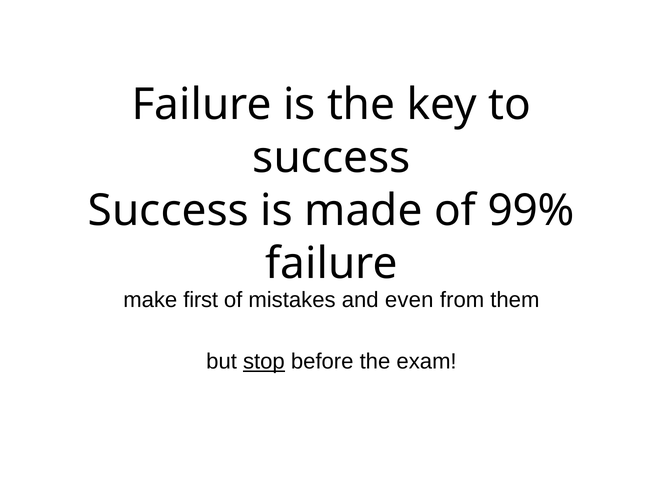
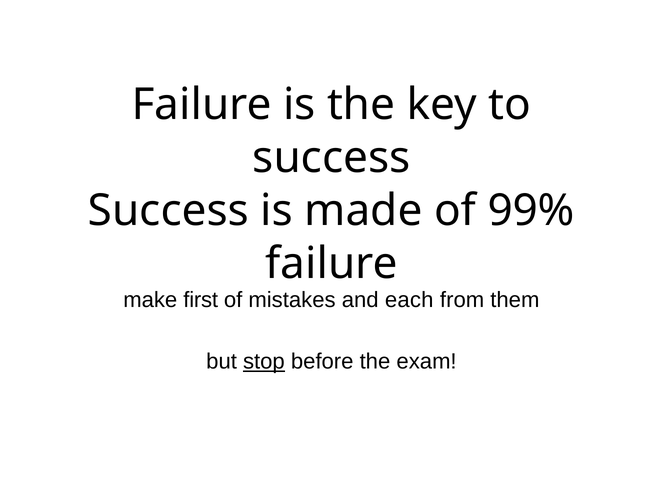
even: even -> each (409, 300)
